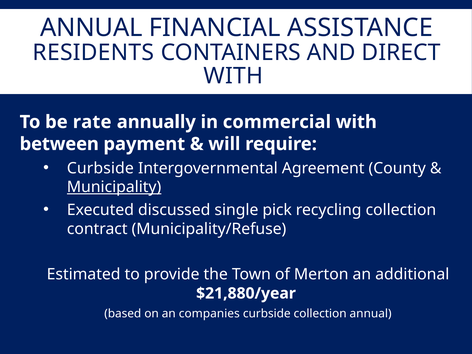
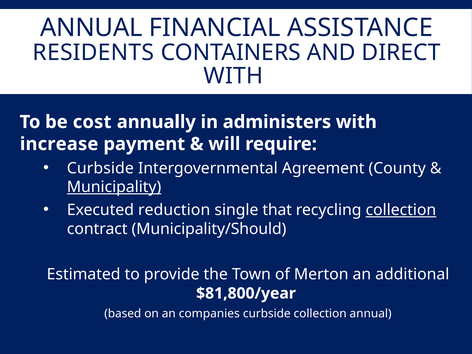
rate: rate -> cost (92, 122)
commercial: commercial -> administers (277, 122)
between: between -> increase (59, 144)
discussed: discussed -> reduction (174, 210)
pick: pick -> that (277, 210)
collection underline: none -> present (401, 210)
Municipality/Refuse: Municipality/Refuse -> Municipality/Should (209, 229)
$21,880/year: $21,880/year -> $81,800/year (246, 293)
